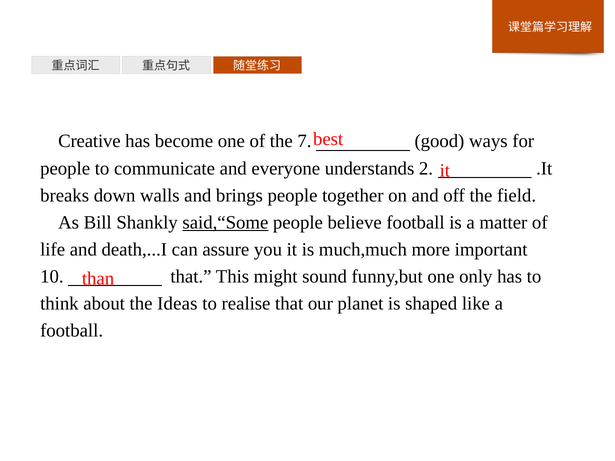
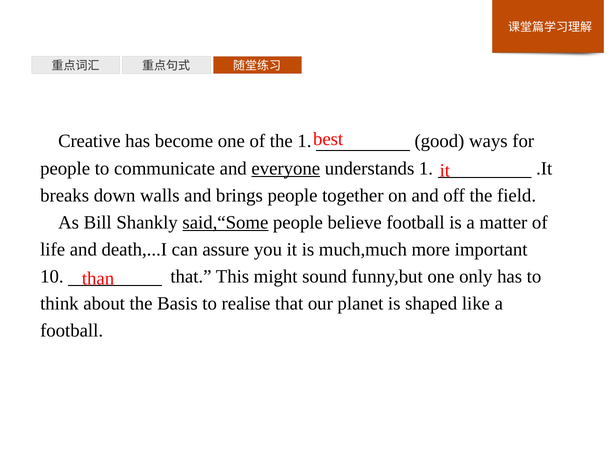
the 7: 7 -> 1 (304, 141)
everyone underline: none -> present (286, 168)
understands 2: 2 -> 1 (426, 168)
Ideas: Ideas -> Basis (177, 304)
